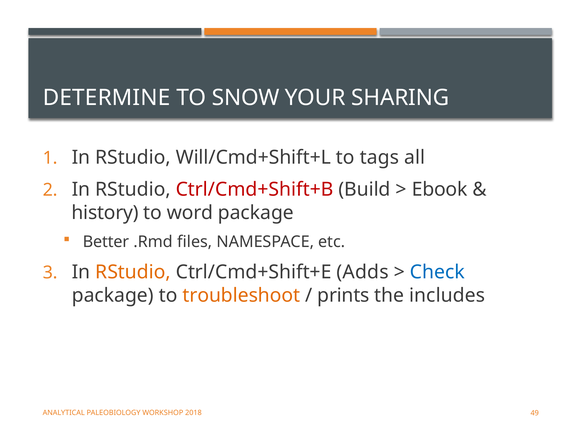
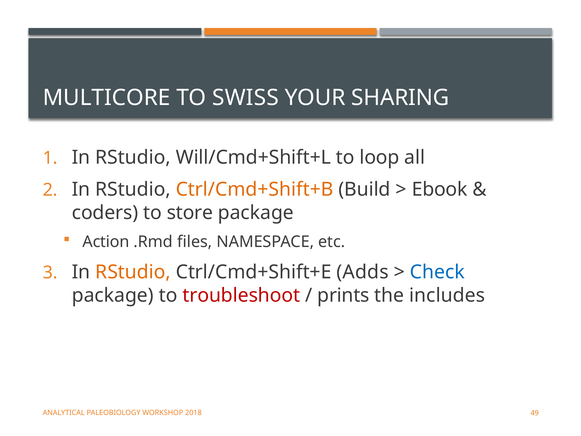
DETERMINE: DETERMINE -> MULTICORE (107, 98)
SNOW: SNOW -> SWISS (245, 98)
tags: tags -> loop (380, 157)
Ctrl/Cmd+Shift+B colour: red -> orange (255, 189)
history: history -> coders (105, 213)
word: word -> store (190, 213)
Better: Better -> Action (106, 242)
troubleshoot colour: orange -> red (241, 295)
